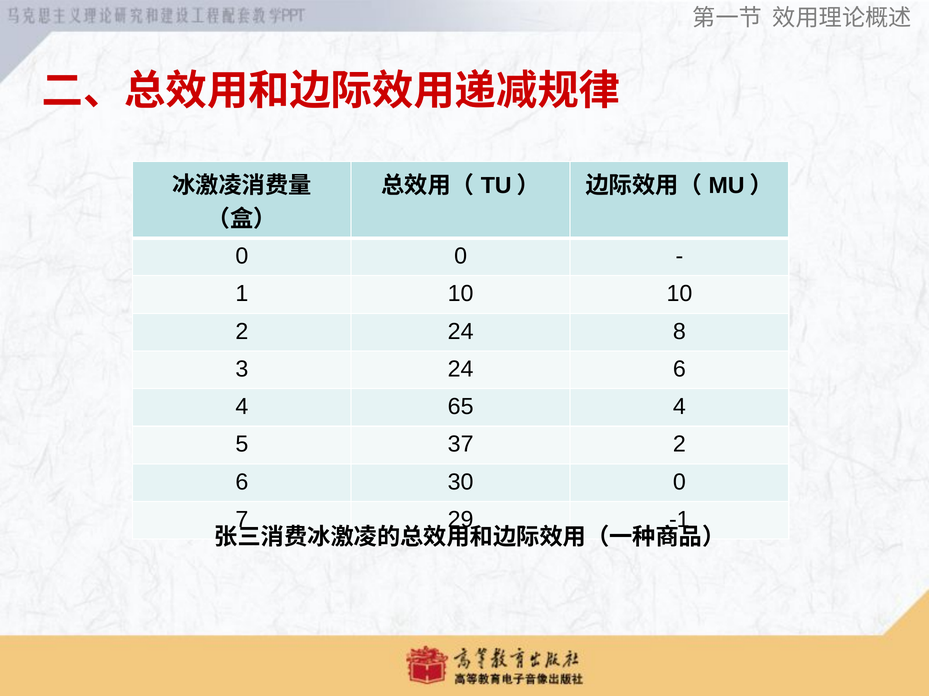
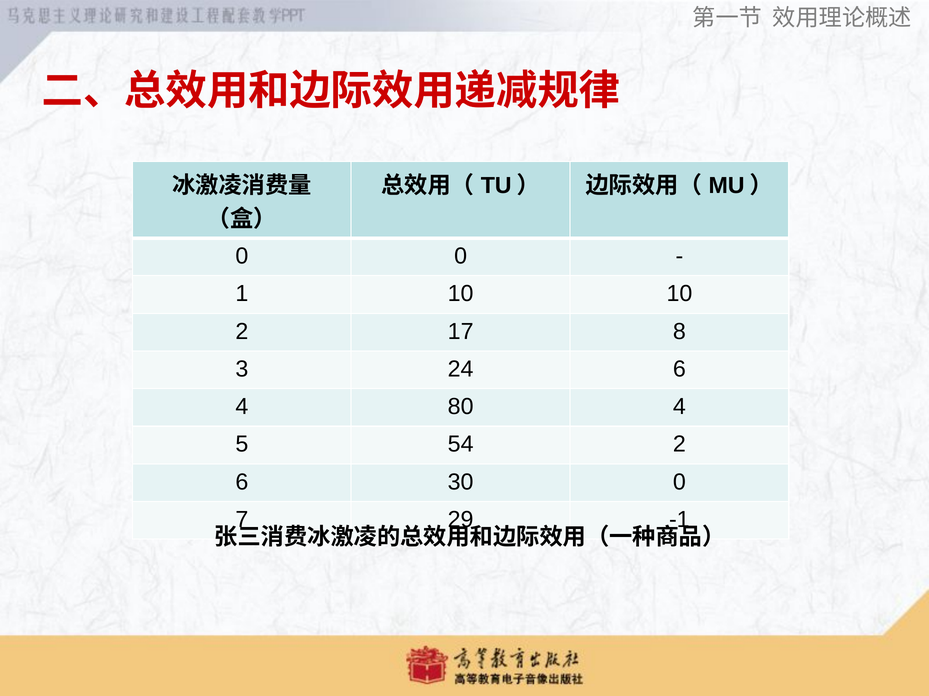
2 24: 24 -> 17 (461, 332)
65: 65 -> 80 (461, 407)
37: 37 -> 54 (461, 445)
